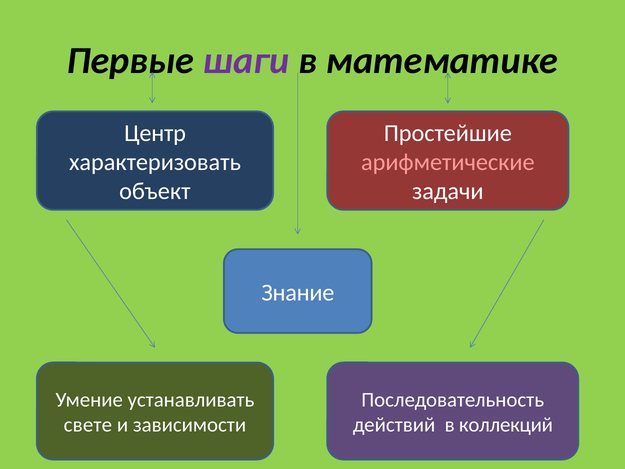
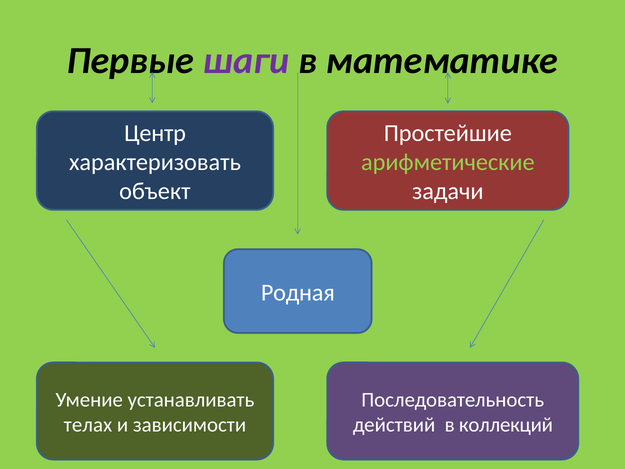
арифметические colour: pink -> light green (448, 162)
Знание: Знание -> Родная (298, 293)
свете: свете -> телах (88, 425)
